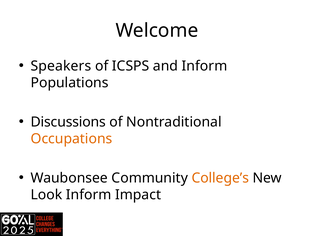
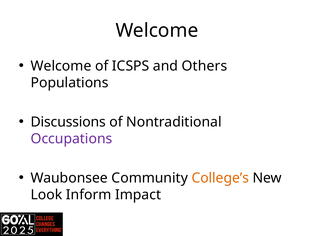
Speakers: Speakers -> Welcome (61, 66)
and Inform: Inform -> Others (204, 66)
Occupations colour: orange -> purple (71, 138)
